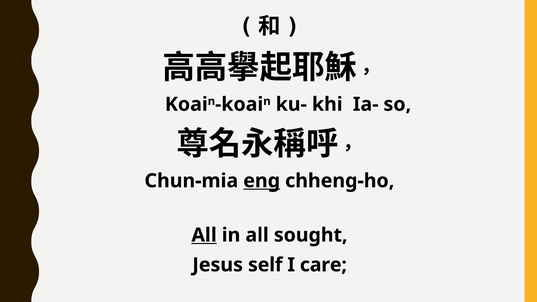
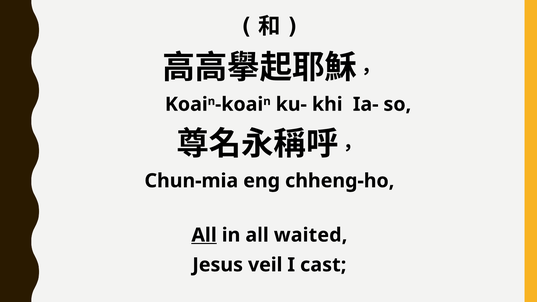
eng underline: present -> none (262, 181)
sought: sought -> waited (311, 235)
self: self -> veil (265, 265)
care: care -> cast (323, 265)
